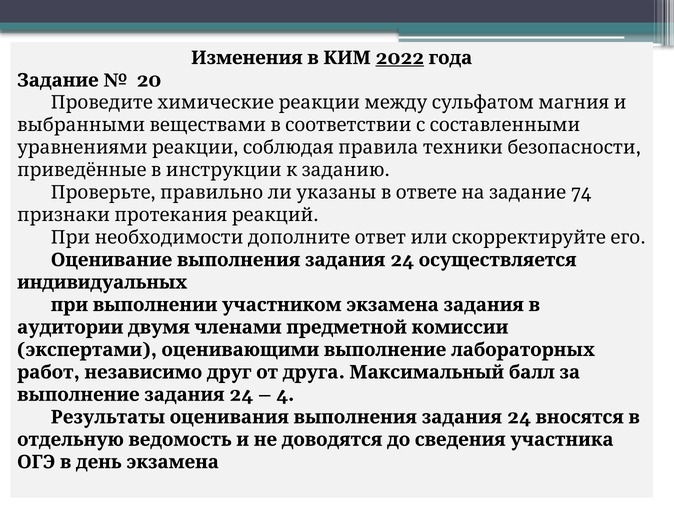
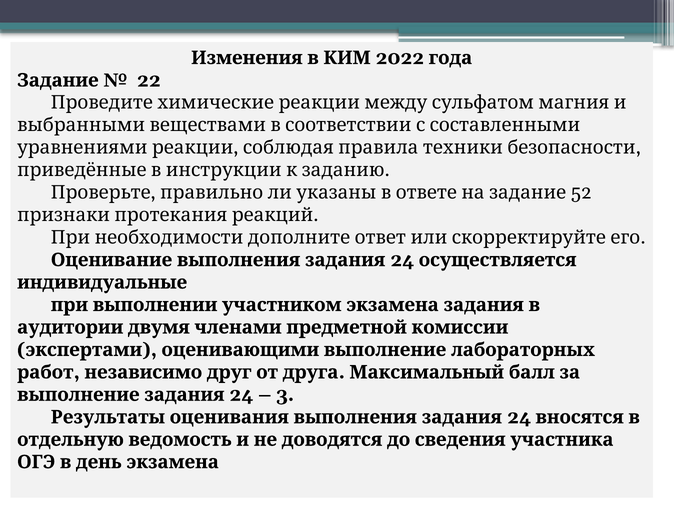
2022 underline: present -> none (400, 58)
20: 20 -> 22 (149, 80)
74: 74 -> 52 (581, 193)
индивидуальных: индивидуальных -> индивидуальные (102, 283)
4: 4 -> 3 (285, 395)
